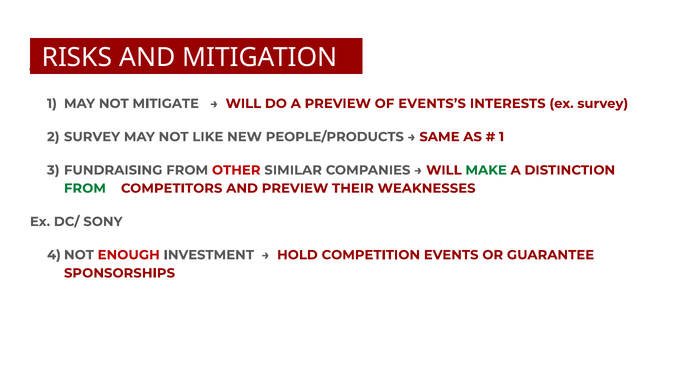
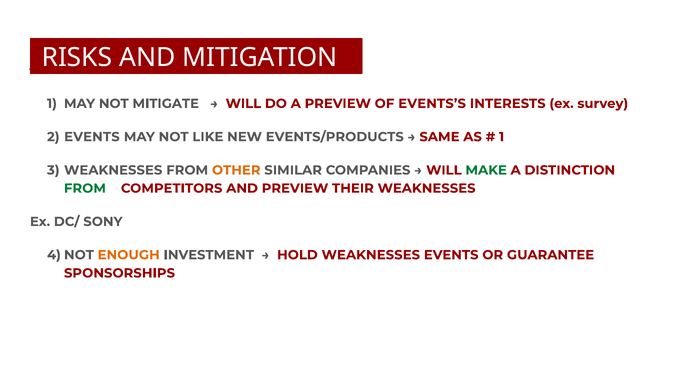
SURVEY: SURVEY -> EVENTS (92, 137)
PEOPLE/PRODUCTS: PEOPLE/PRODUCTS -> EVENTS/PRODUCTS (335, 137)
FUNDRAISING: FUNDRAISING -> WEAKNESSES (113, 170)
OTHER colour: red -> orange (236, 170)
ENOUGH colour: red -> orange (129, 255)
HOLD COMPETITION: COMPETITION -> WEAKNESSES (371, 255)
